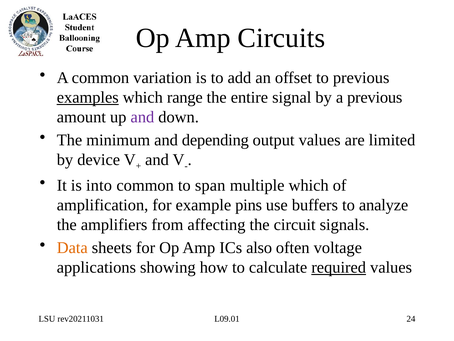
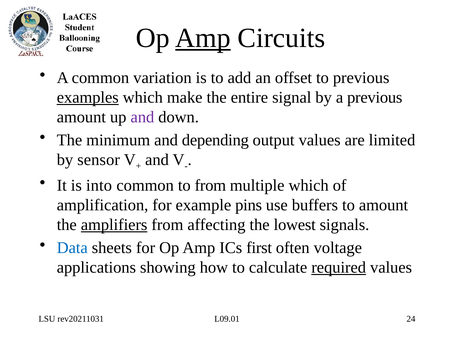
Amp underline: none -> present (203, 38)
range: range -> make (185, 97)
device: device -> sensor (99, 159)
to span: span -> from (210, 185)
to analyze: analyze -> amount (384, 205)
amplifiers underline: none -> present (114, 224)
circuit: circuit -> lowest (295, 224)
Data colour: orange -> blue (72, 247)
also: also -> first (259, 247)
